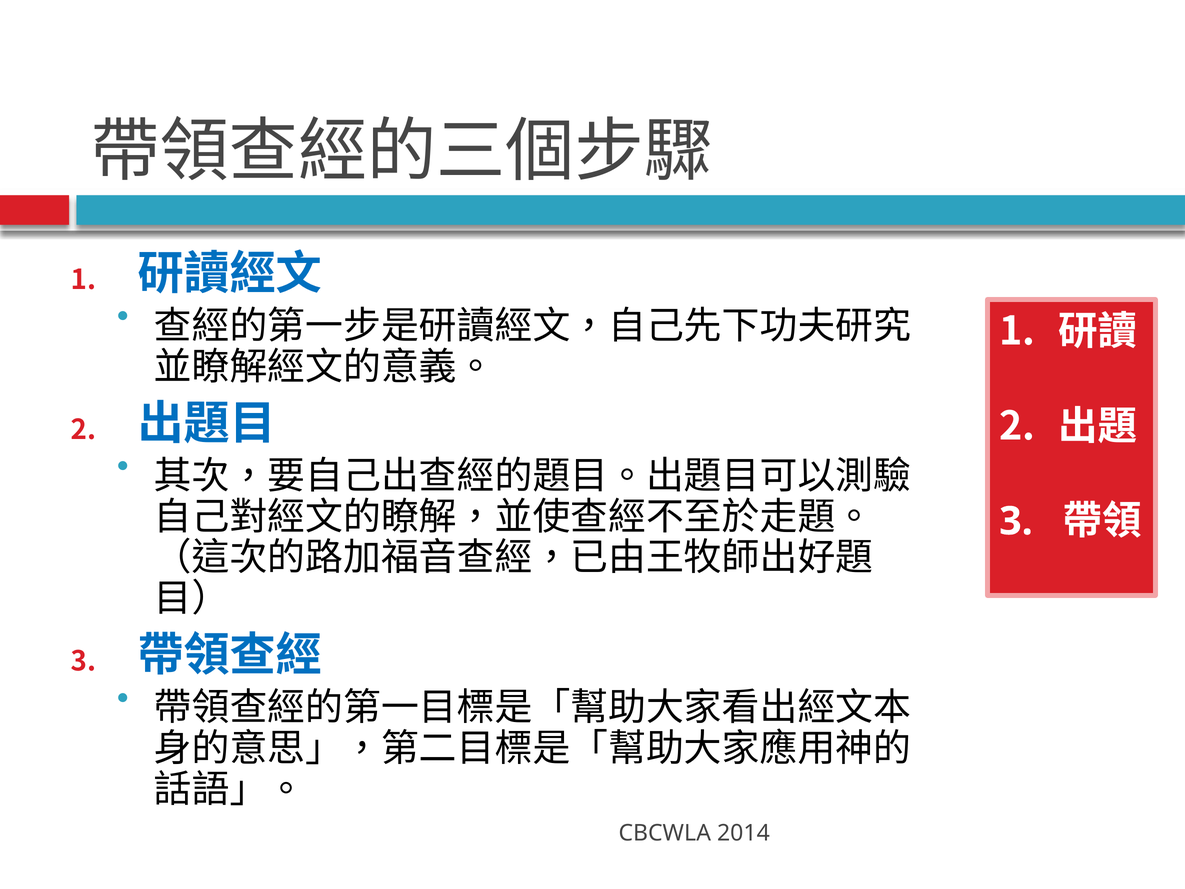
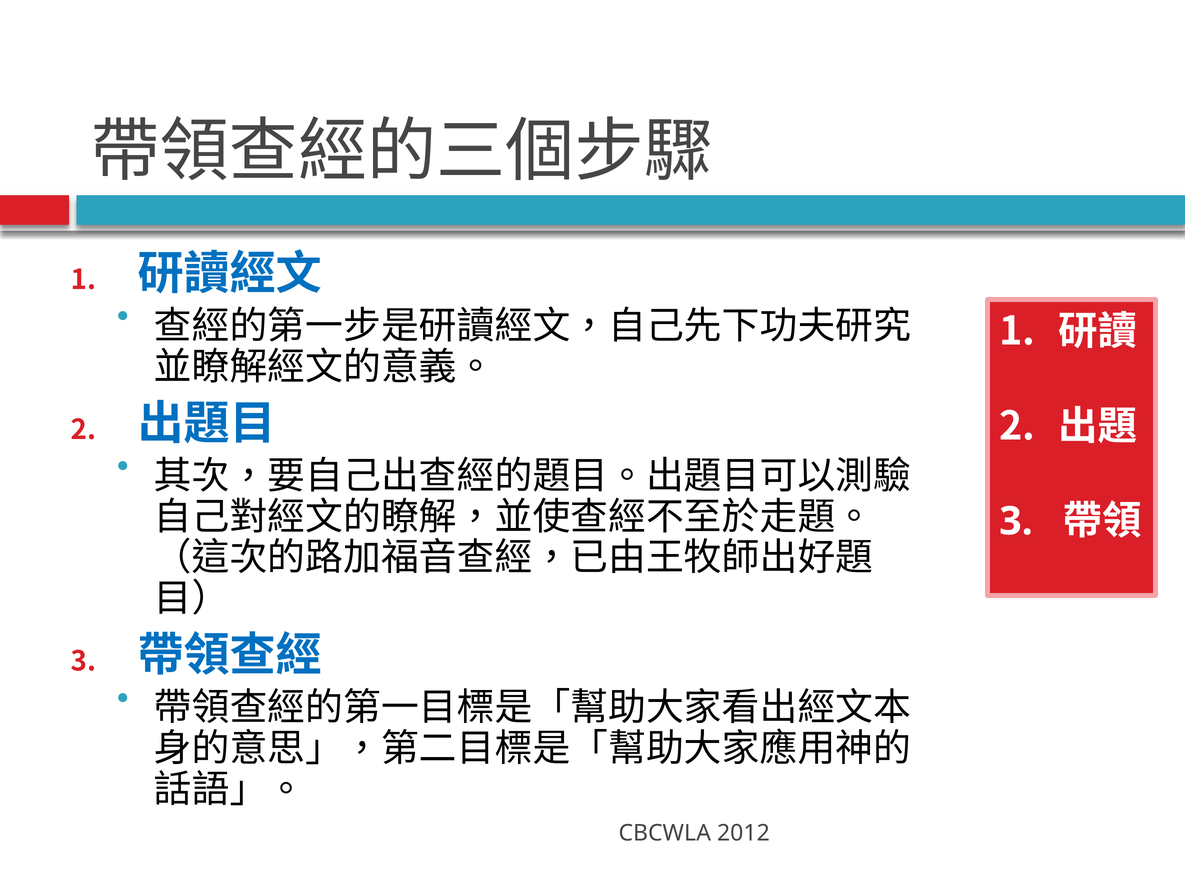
2014: 2014 -> 2012 (743, 833)
